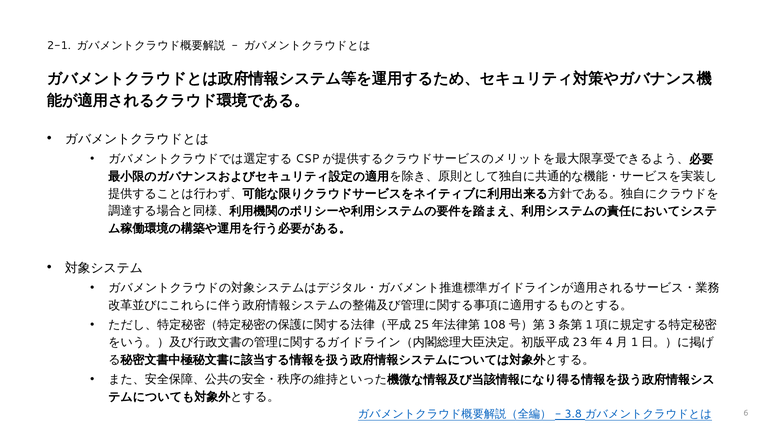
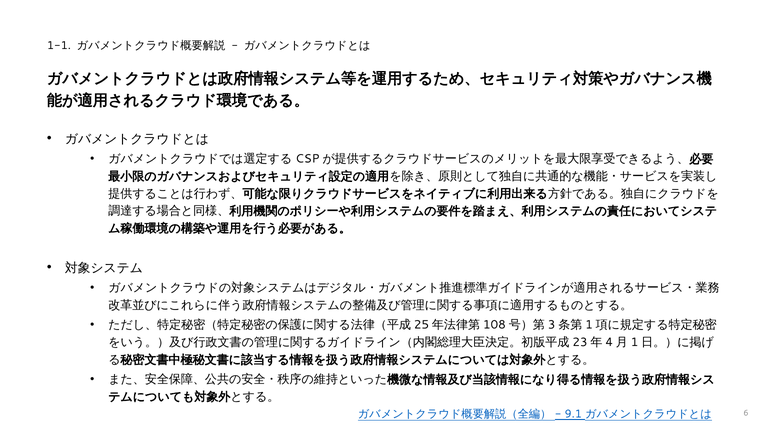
2-1: 2-1 -> 1-1 (59, 45)
3.8: 3.8 -> 9.1 (573, 414)
